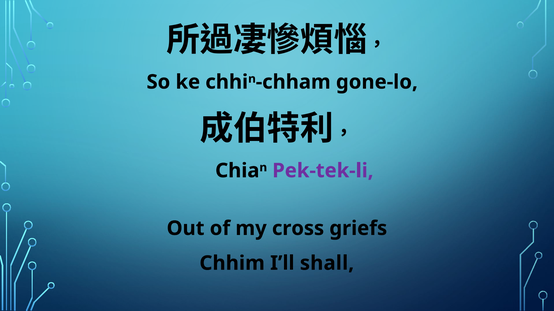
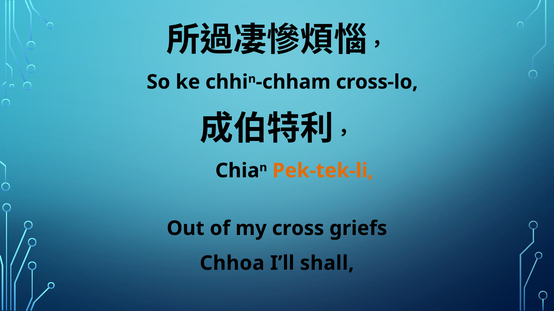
gone-lo: gone-lo -> cross-lo (377, 82)
Pek-tek-li colour: purple -> orange (323, 171)
Chhim: Chhim -> Chhoa (232, 264)
